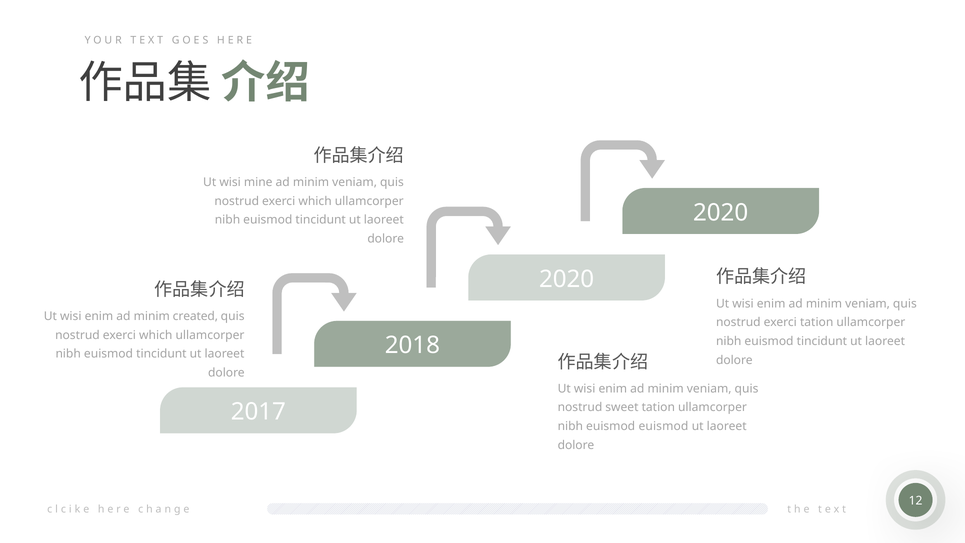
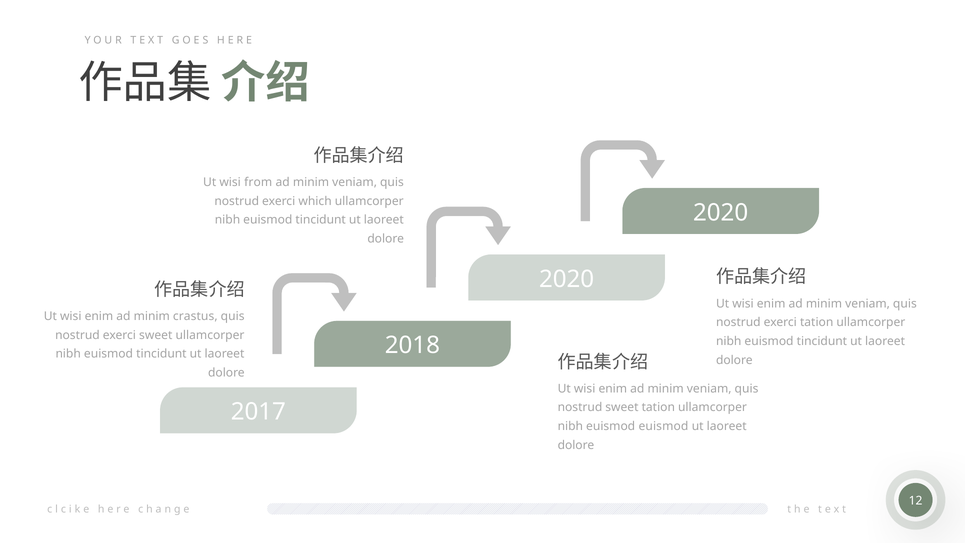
mine: mine -> from (258, 182)
created: created -> crastus (195, 316)
which: which -> sweet (156, 335)
